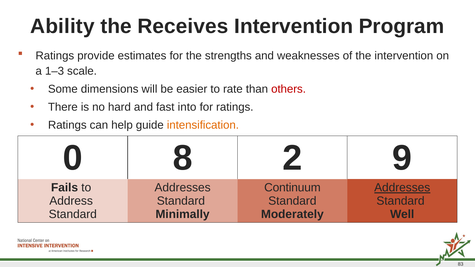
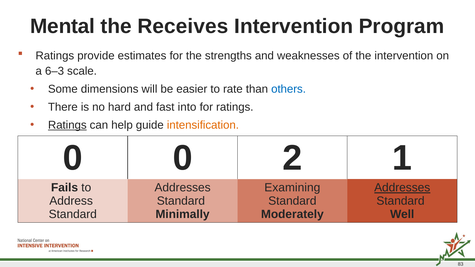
Ability: Ability -> Mental (63, 26)
1–3: 1–3 -> 6–3 (55, 71)
others colour: red -> blue (289, 89)
Ratings underline: none -> present (67, 125)
0 8: 8 -> 0 (183, 158)
9: 9 -> 1 (402, 158)
Continuum: Continuum -> Examining (292, 188)
